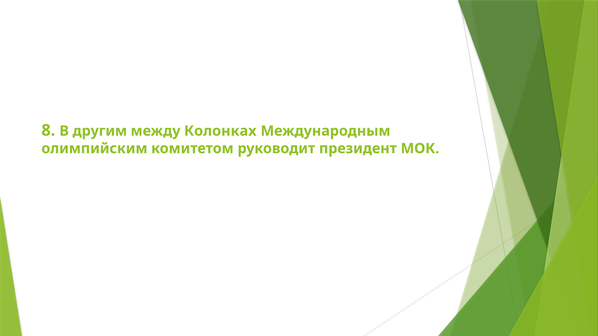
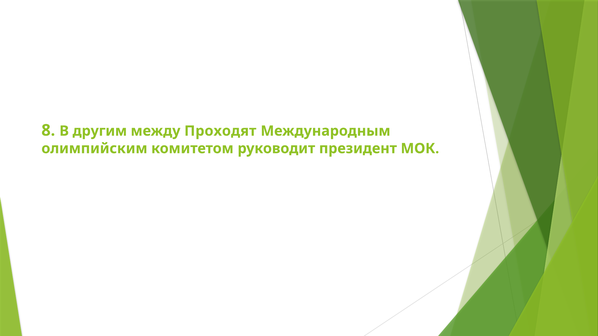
Колонках: Колонках -> Проходят (220, 131)
